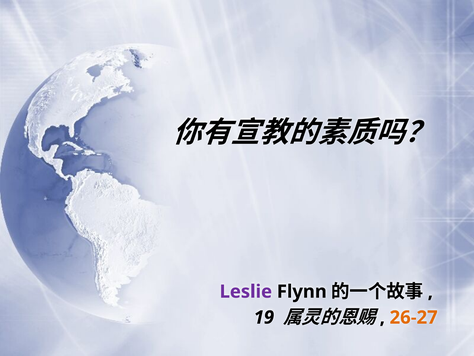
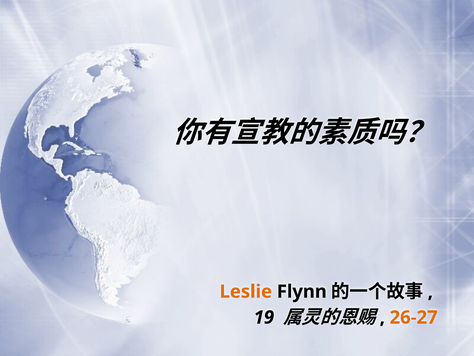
Leslie colour: purple -> orange (246, 291)
